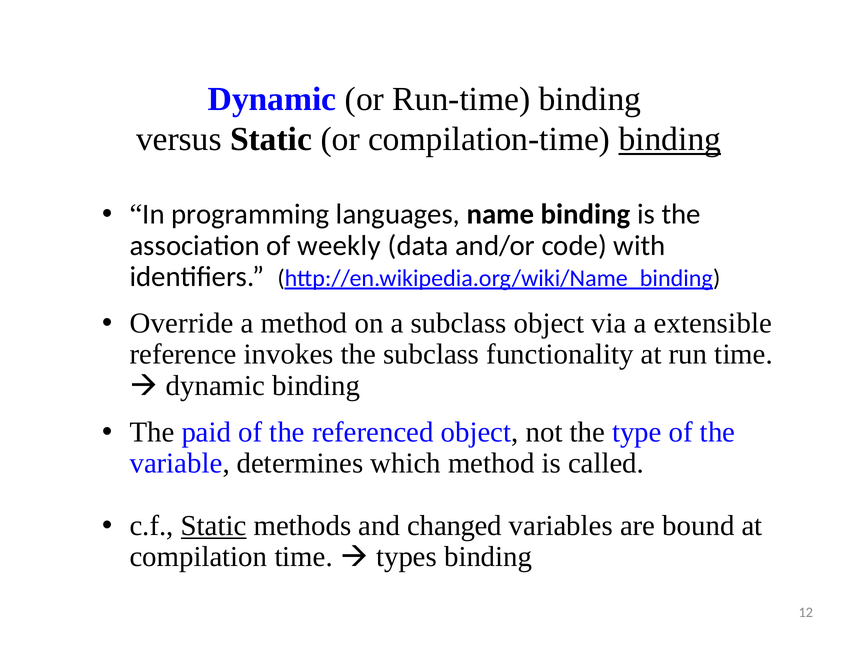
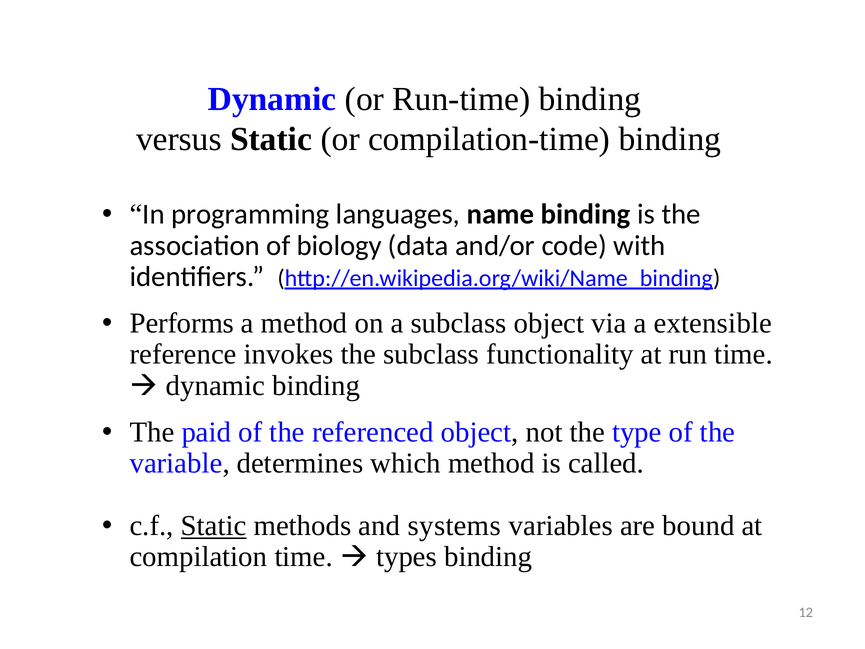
binding underline: present -> none (670, 139)
weekly: weekly -> biology (339, 245)
Override: Override -> Performs (182, 323)
changed: changed -> systems (454, 526)
